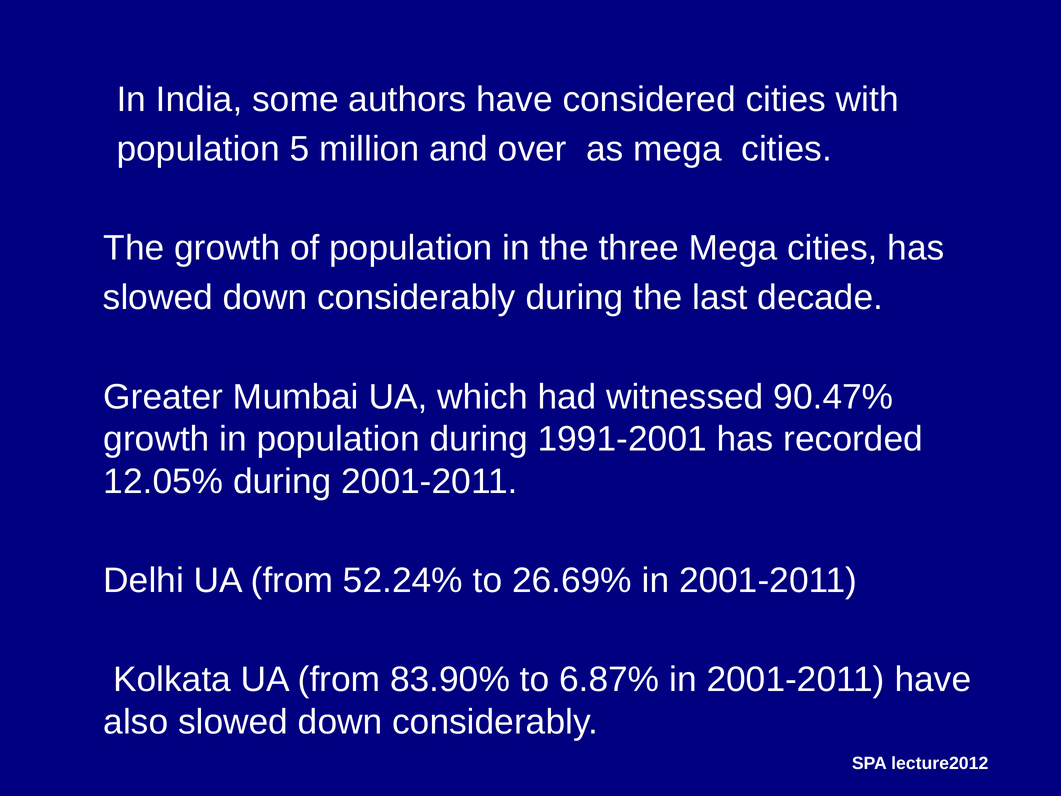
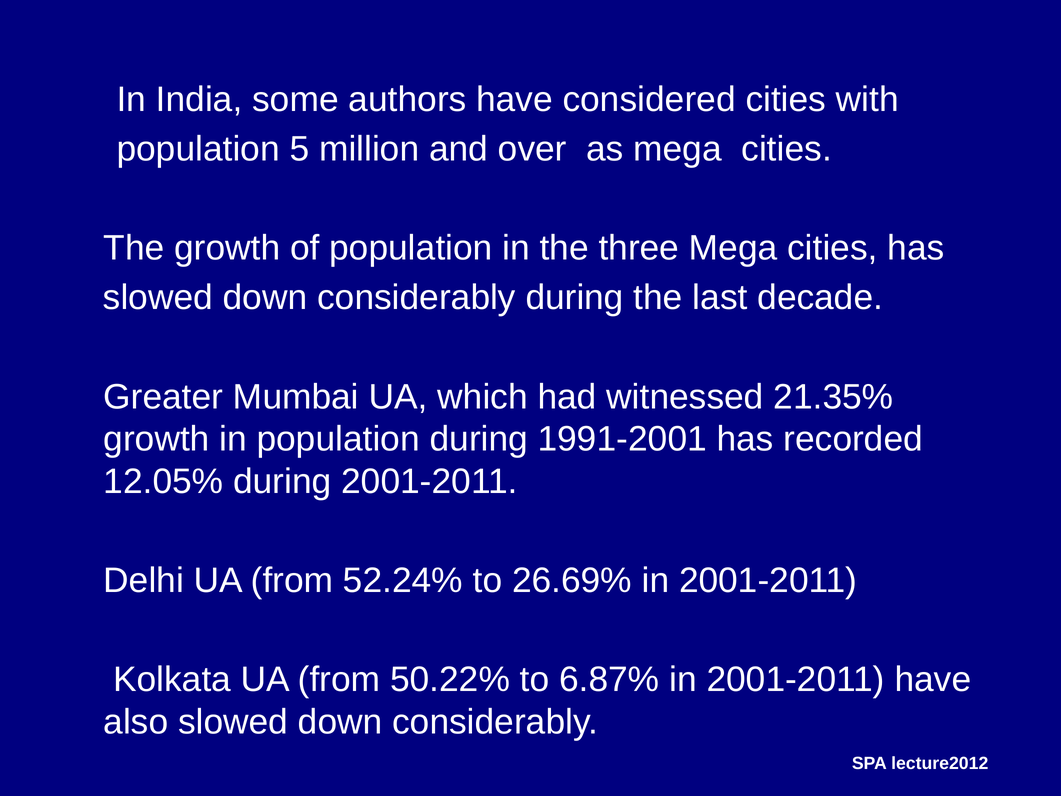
90.47%: 90.47% -> 21.35% (833, 397)
83.90%: 83.90% -> 50.22% (450, 680)
